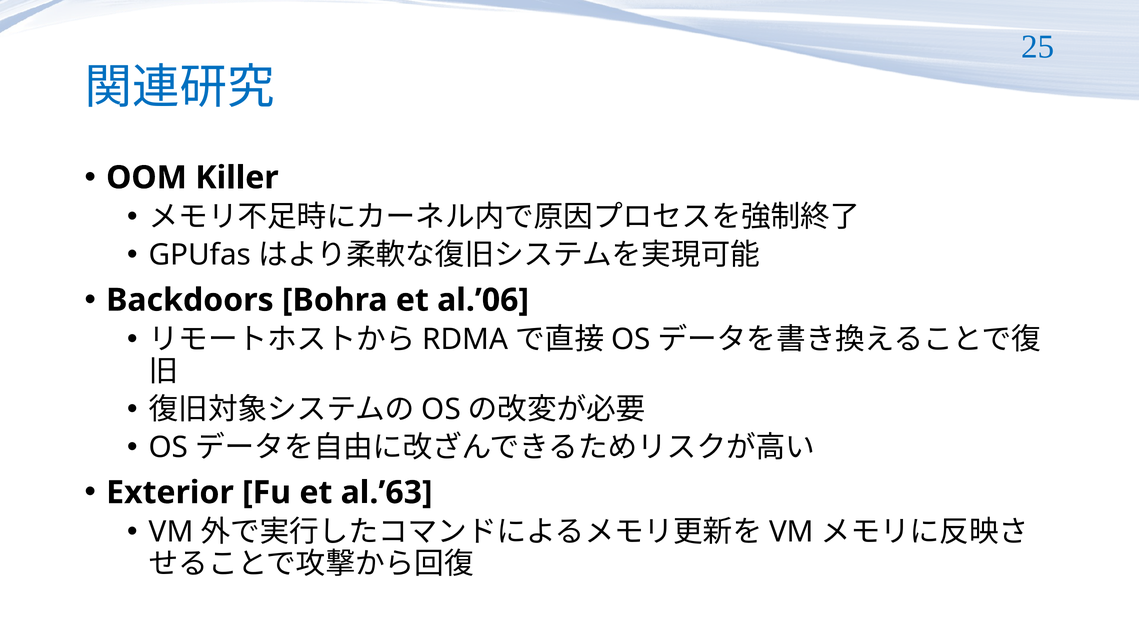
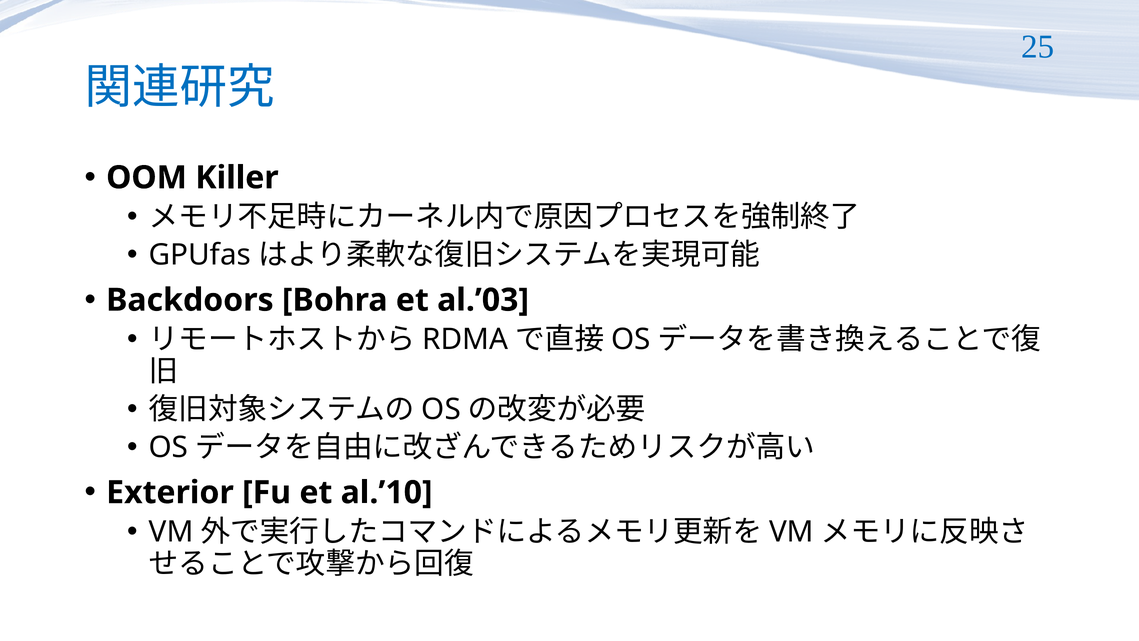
al.’06: al.’06 -> al.’03 (483, 300)
al.’63: al.’63 -> al.’10 (387, 492)
